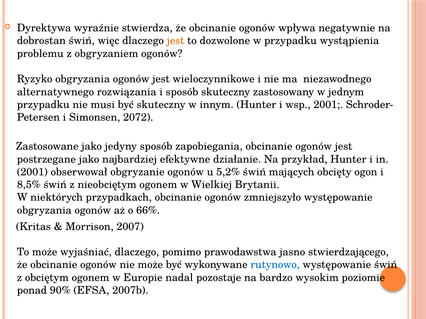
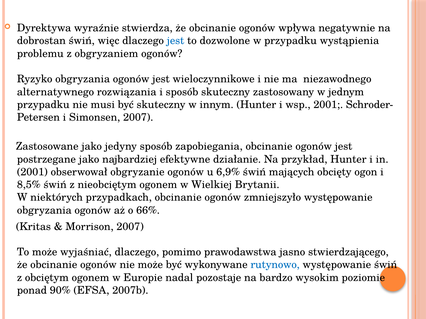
jest colour: orange -> blue (176, 41)
Simonsen 2072: 2072 -> 2007 (138, 118)
5,2%: 5,2% -> 6,9% (228, 172)
